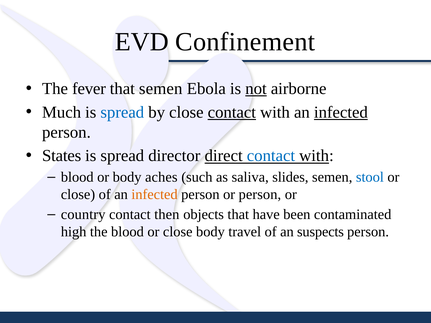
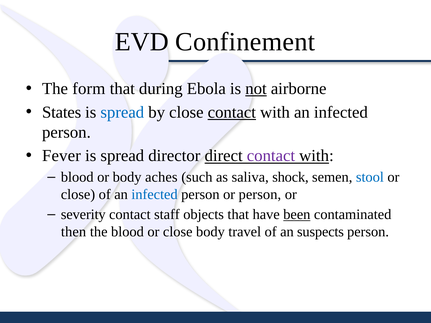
fever: fever -> form (89, 89)
that semen: semen -> during (161, 89)
Much: Much -> States (62, 112)
infected underline: present -> none (341, 112)
States: States -> Fever (61, 156)
contact colour: blue -> purple (271, 156)
slides: slides -> shock (290, 177)
infected colour: orange -> blue (155, 195)
country: country -> severity (83, 215)
then: then -> staff (167, 215)
been underline: none -> present (297, 215)
high: high -> then (74, 232)
